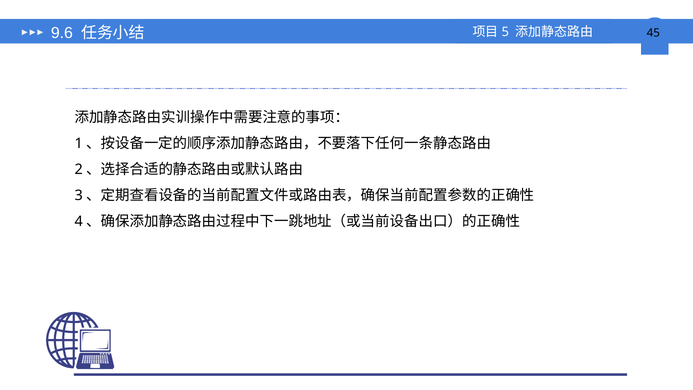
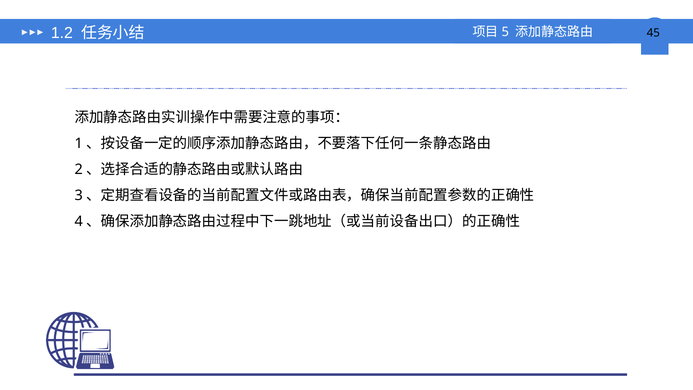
9.6: 9.6 -> 1.2 (62, 33)
